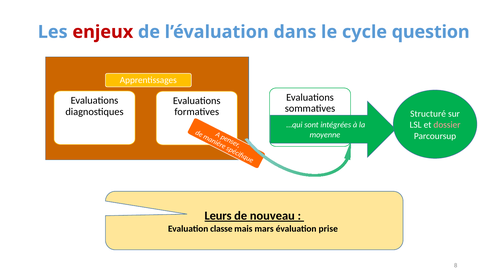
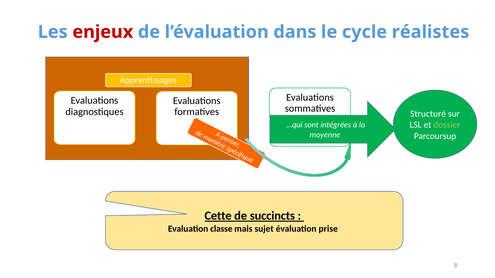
question: question -> réalistes (431, 32)
dossier colour: pink -> light green (447, 125)
Leurs: Leurs -> Cette (218, 216)
nouveau: nouveau -> succincts (272, 216)
mars: mars -> sujet (264, 229)
